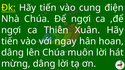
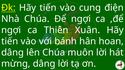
ngay: ngay -> bánh (66, 41)
